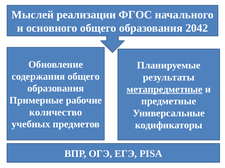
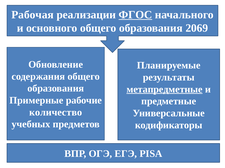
Мыслей: Мыслей -> Рабочая (33, 15)
ФГОС underline: none -> present (135, 15)
2042: 2042 -> 2069 (197, 28)
